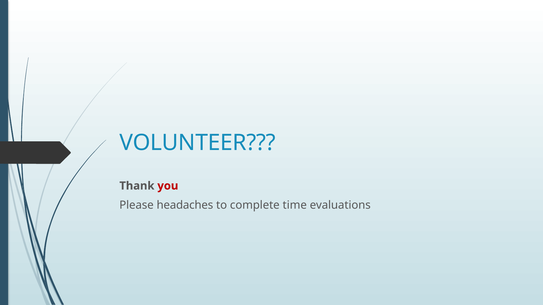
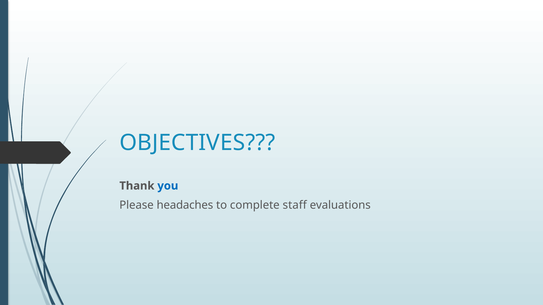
VOLUNTEER: VOLUNTEER -> OBJECTIVES (197, 143)
you colour: red -> blue (168, 186)
time: time -> staff (295, 205)
